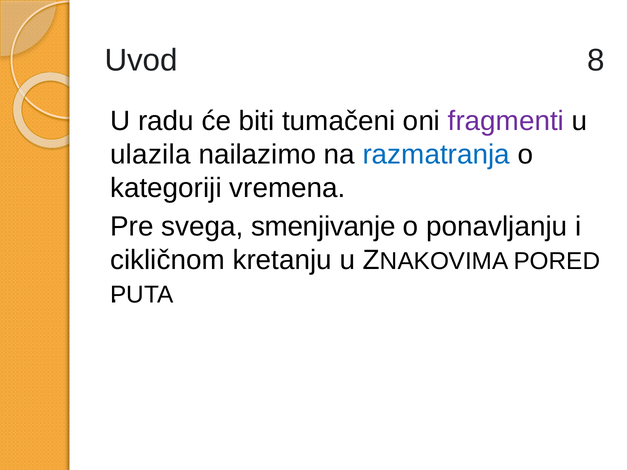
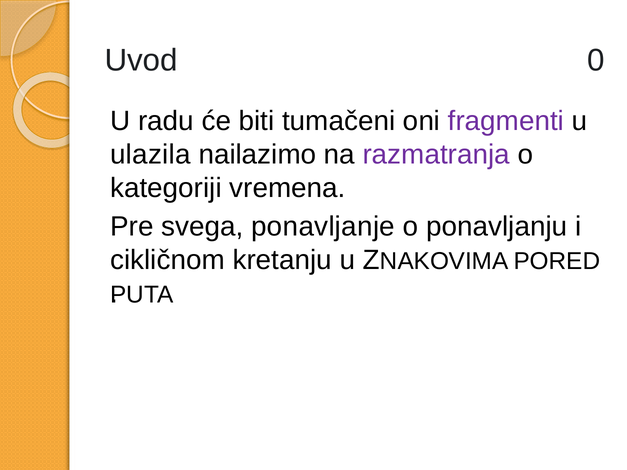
8: 8 -> 0 (596, 60)
razmatranja colour: blue -> purple (436, 154)
smenjivanje: smenjivanje -> ponavljanje (323, 227)
